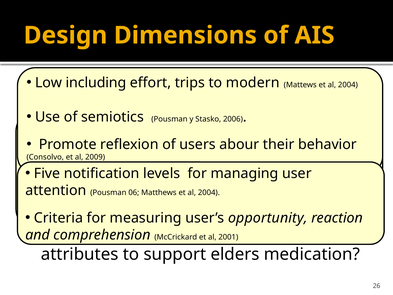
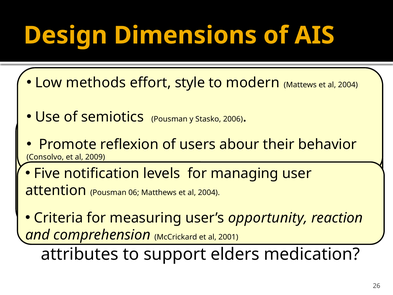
including: including -> methods (96, 83)
trips: trips -> style (190, 83)
